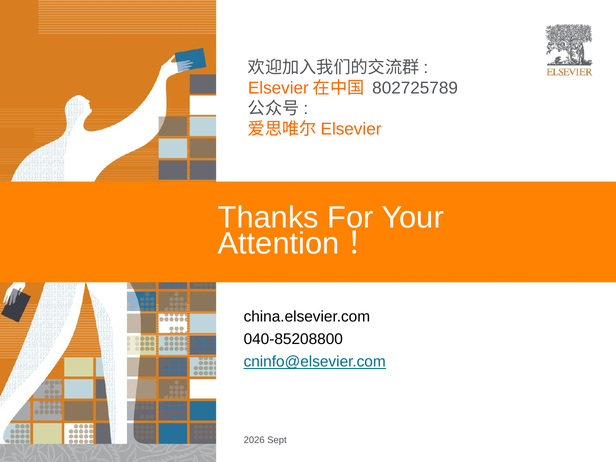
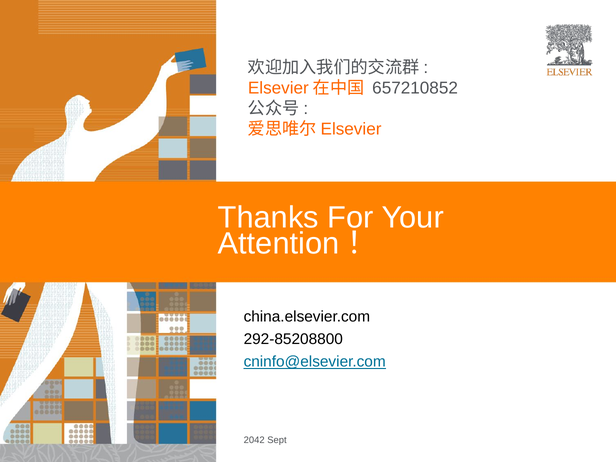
802725789: 802725789 -> 657210852 (415, 88)
040-85208800: 040-85208800 -> 292-85208800 (293, 339)
2026: 2026 -> 2042 (254, 440)
